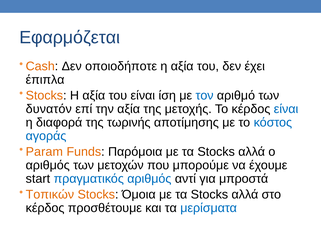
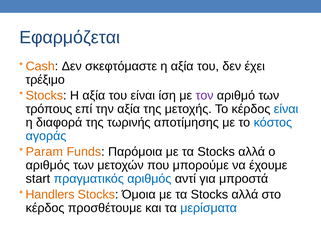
οποιοδήποτε: οποιοδήποτε -> σκεφτόμαστε (121, 66)
έπιπλα: έπιπλα -> τρέξιμο (45, 80)
τον colour: blue -> purple (205, 95)
δυνατόν: δυνατόν -> τρόπους (49, 109)
Τοπικών: Τοπικών -> Handlers (50, 194)
